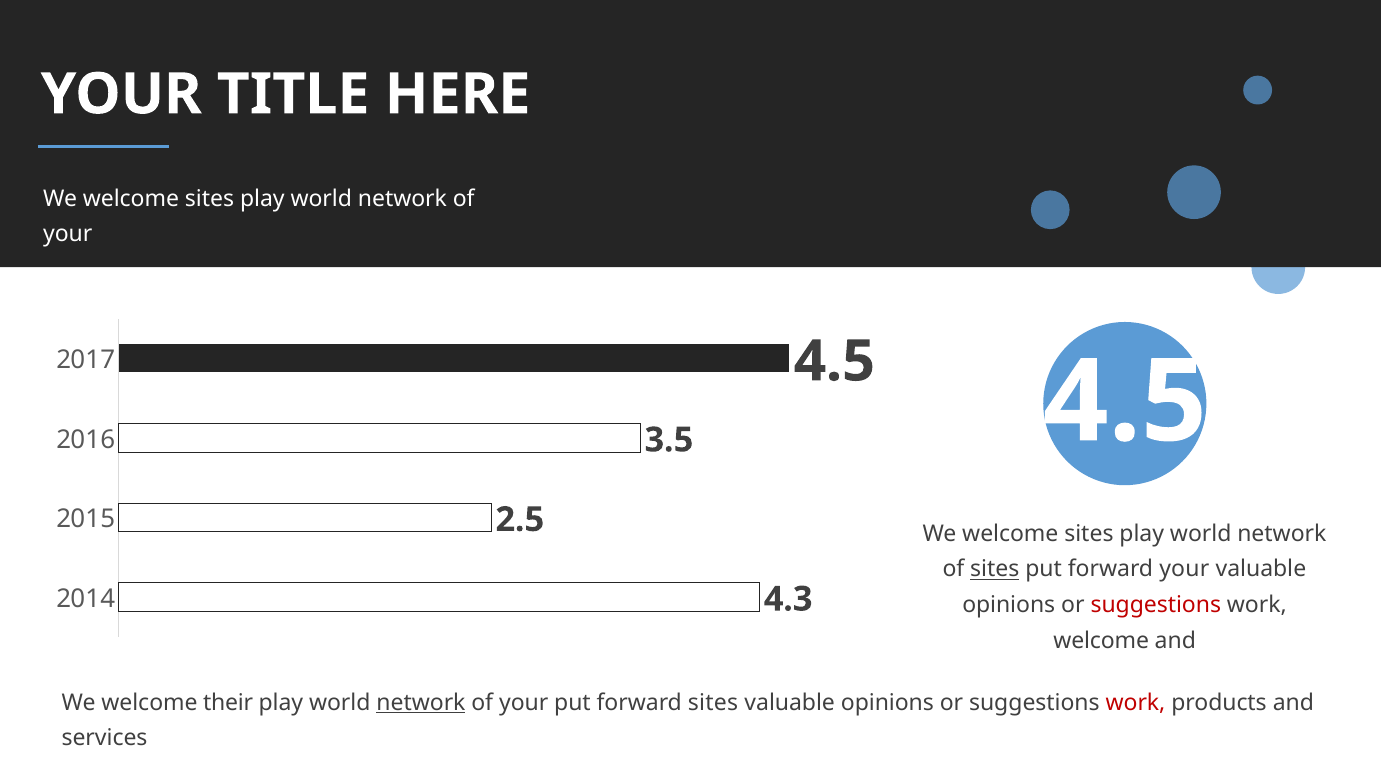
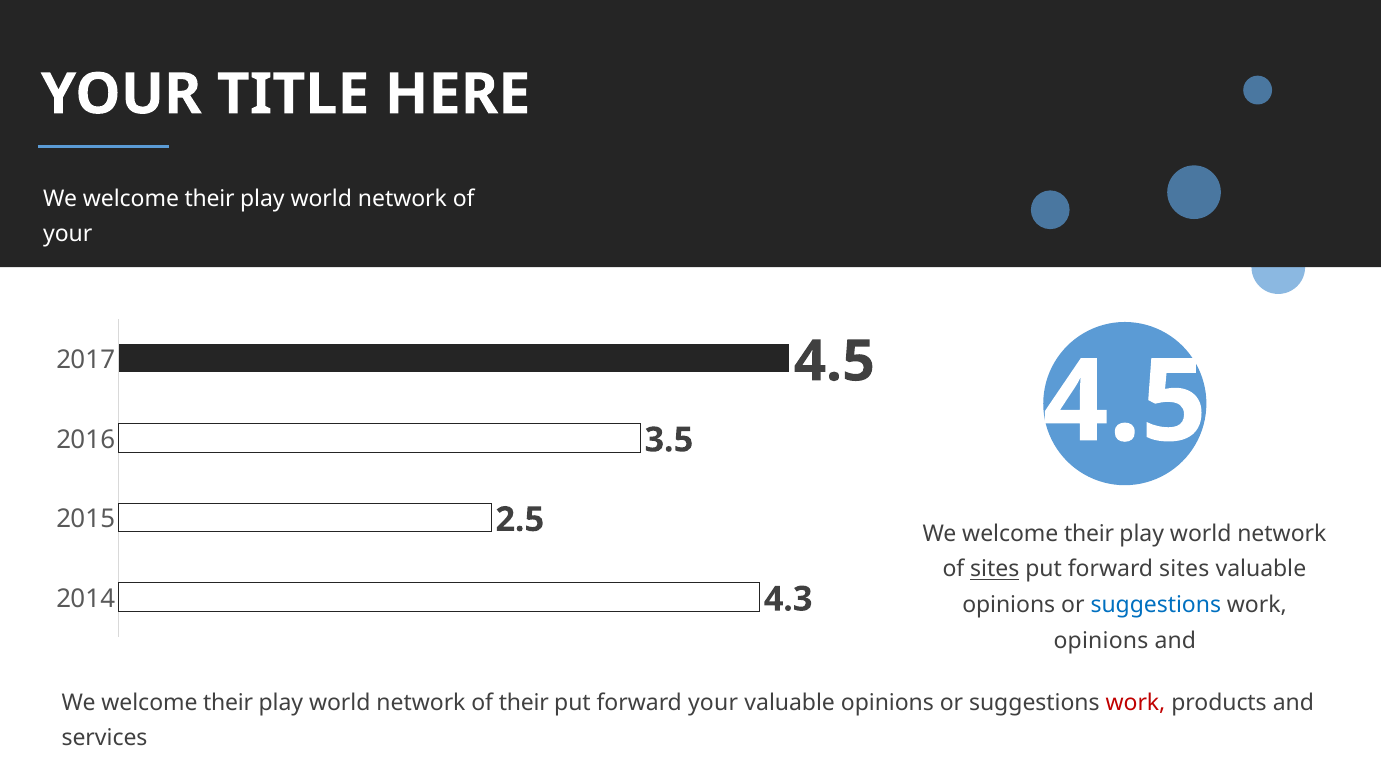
sites: sites -> their (210, 198)
sites: sites -> their (1089, 533)
forward your: your -> sites (1184, 569)
suggestions colour: red -> blue (1156, 605)
welcome: welcome -> opinions (1101, 641)
network underline: present -> none (421, 702)
your: your -> their (524, 702)
forward sites: sites -> your (713, 702)
